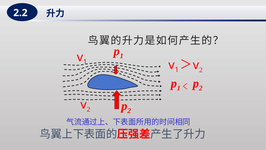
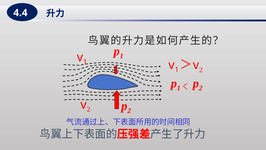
2.2: 2.2 -> 4.4 (20, 13)
